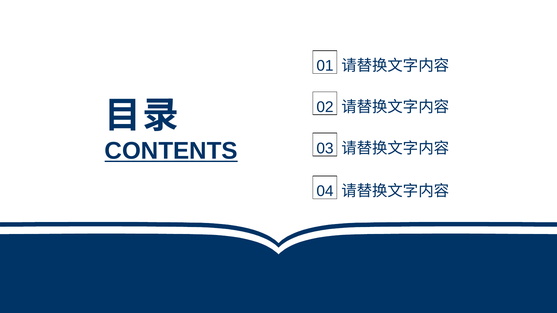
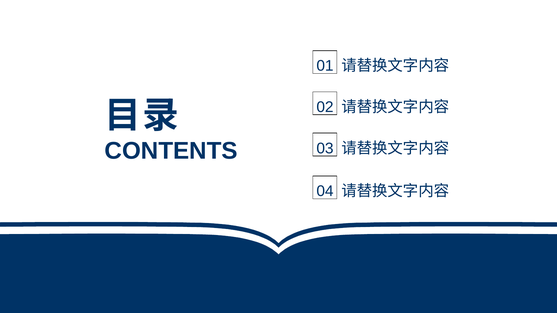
CONTENTS underline: present -> none (171, 151)
